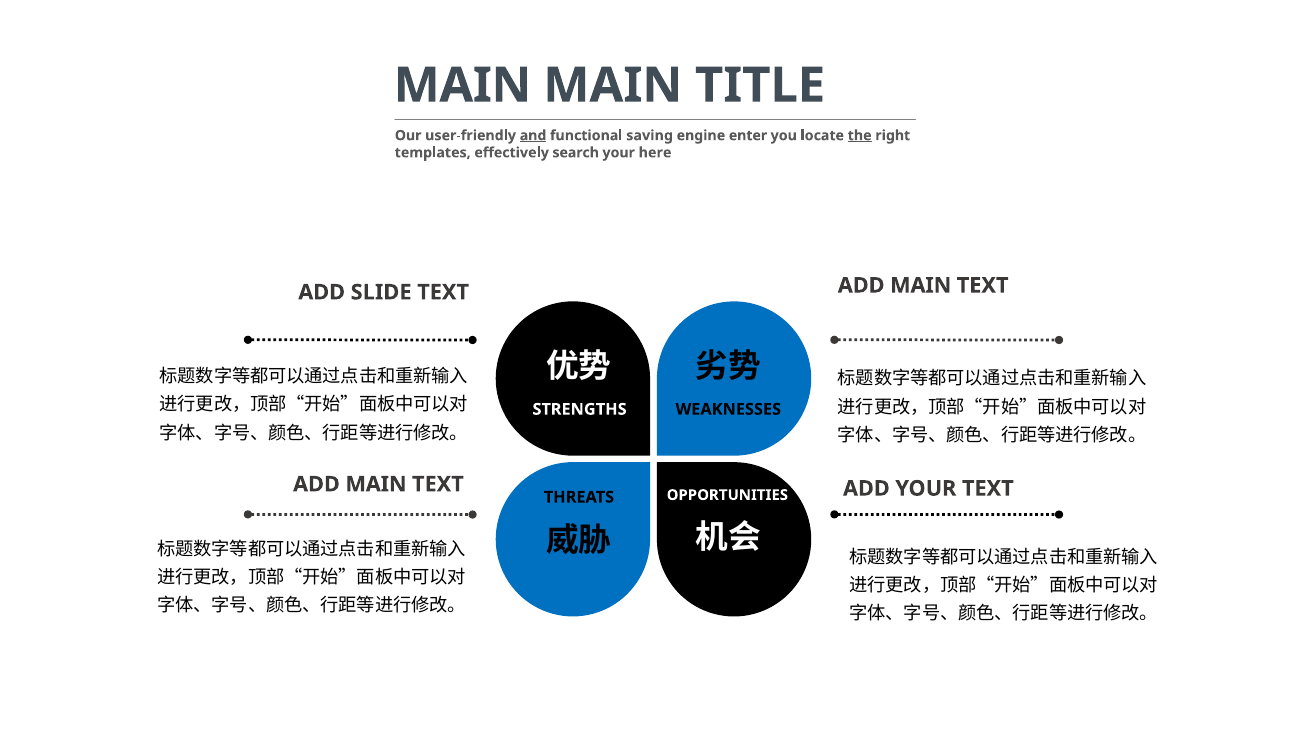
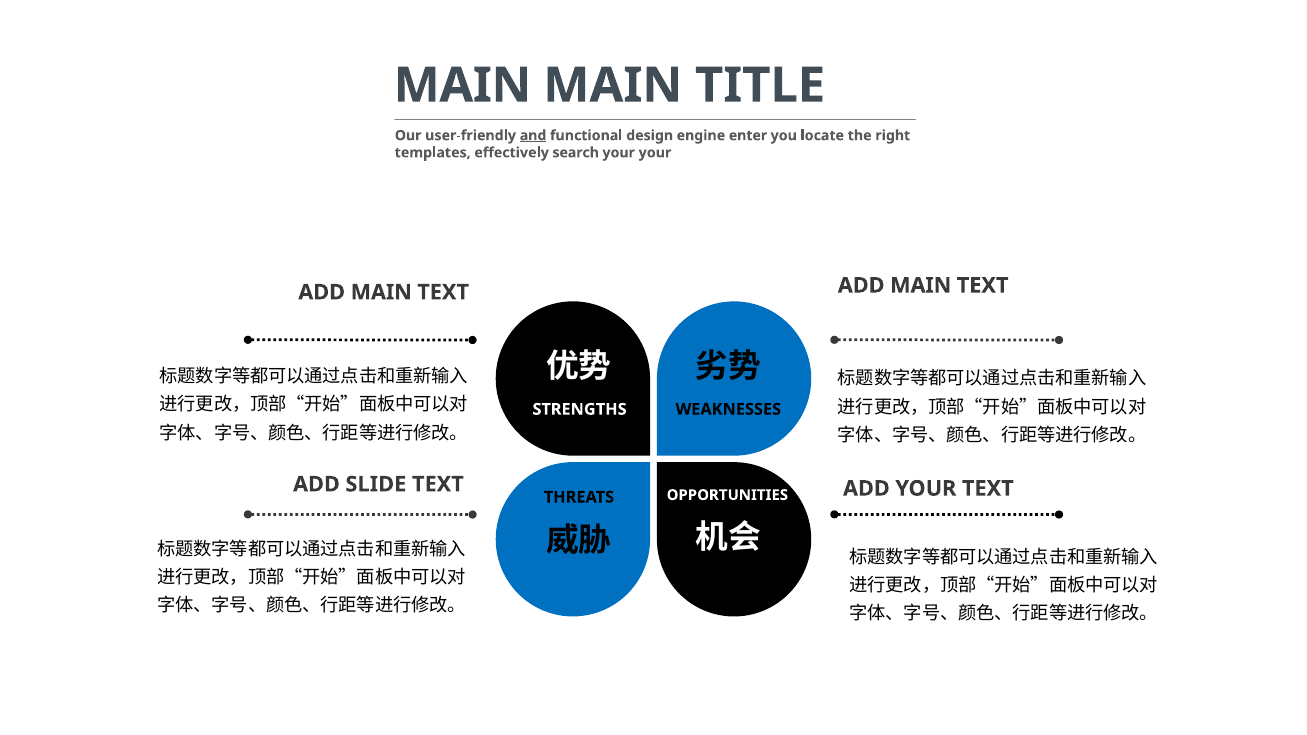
saving: saving -> design (650, 136)
the underline: present -> none (860, 136)
your here: here -> your (655, 153)
SLIDE: SLIDE -> MAIN (381, 292)
MAIN: MAIN -> SLIDE (376, 484)
